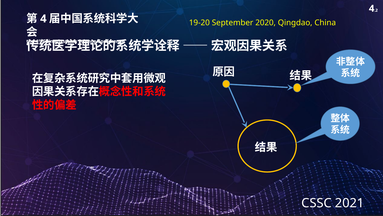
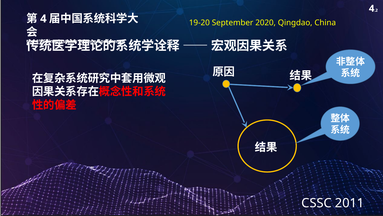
2021: 2021 -> 2011 (350, 203)
